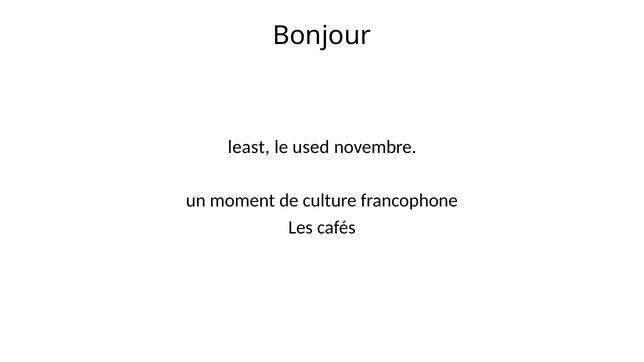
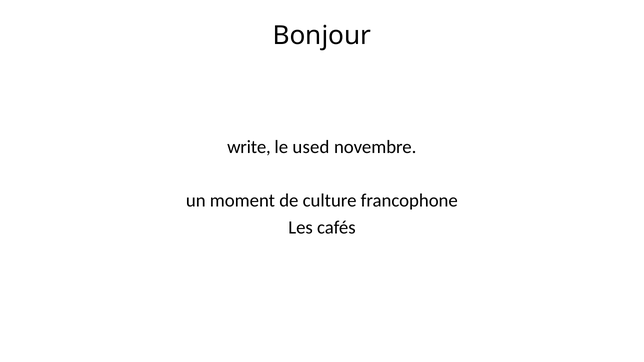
least: least -> write (249, 147)
